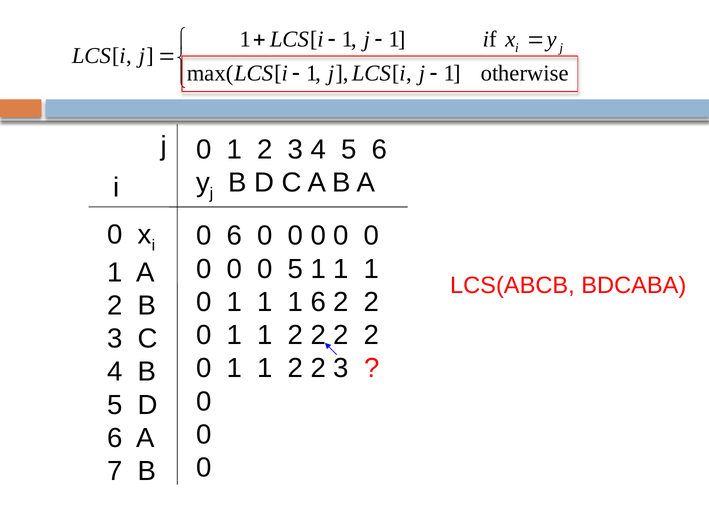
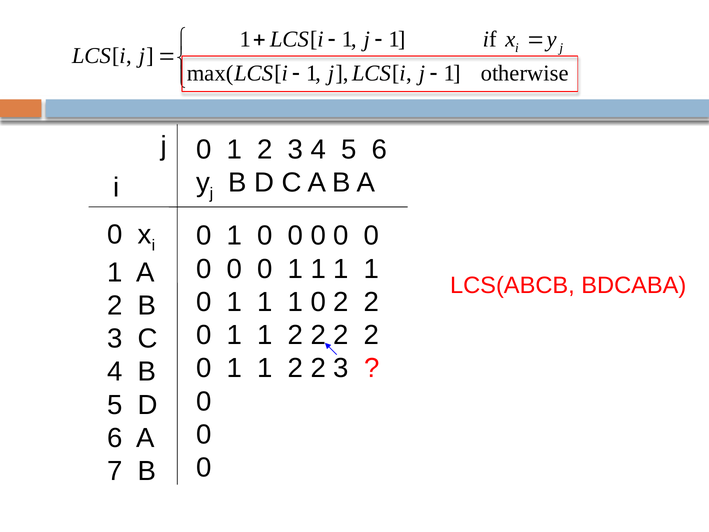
6: 6 -> 1 (234, 236)
0 0 5: 5 -> 1 (295, 269)
6: 6 -> 0 (318, 302)
